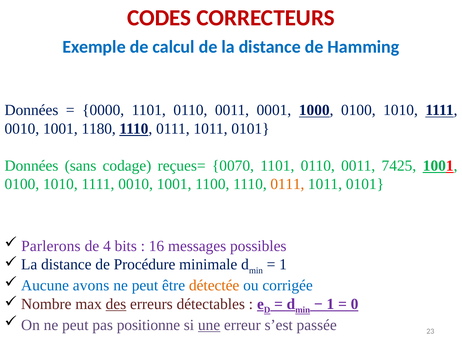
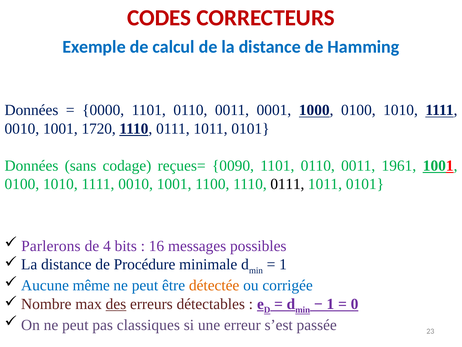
1180: 1180 -> 1720 (99, 129)
0070: 0070 -> 0090 (233, 165)
7425: 7425 -> 1961 (399, 165)
0111 colour: orange -> black (287, 184)
avons: avons -> même (91, 285)
positionne: positionne -> classiques (148, 325)
une underline: present -> none (209, 325)
